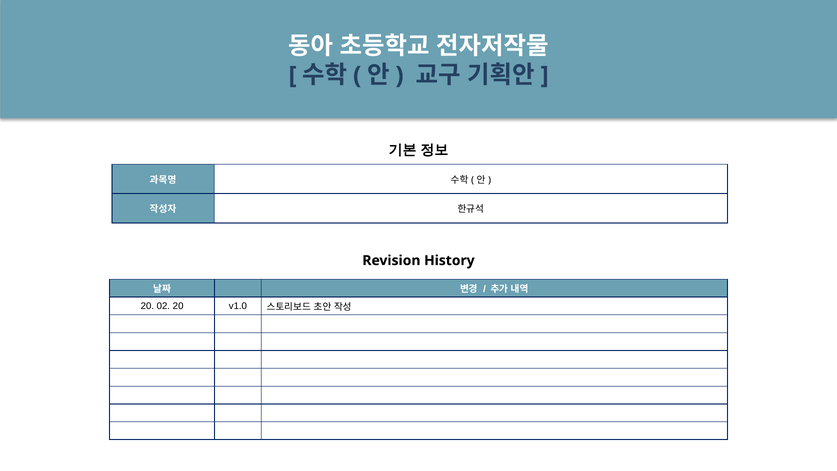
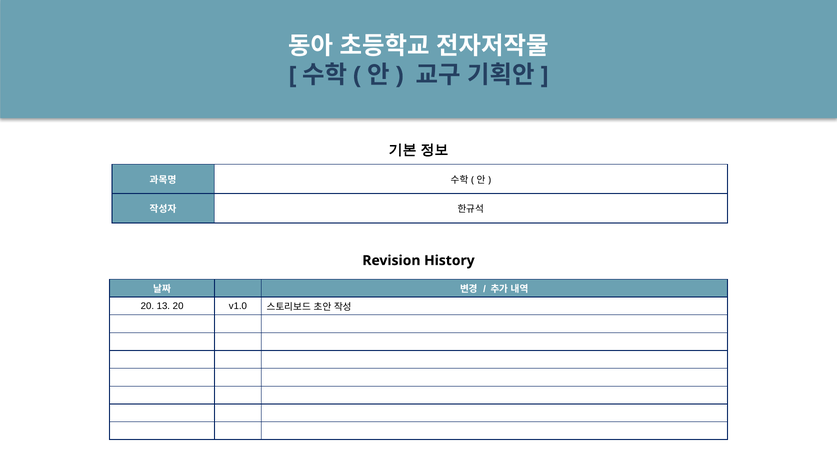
02: 02 -> 13 (163, 306)
